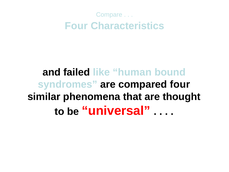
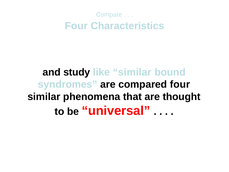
failed: failed -> study (77, 72)
like human: human -> similar (132, 72)
